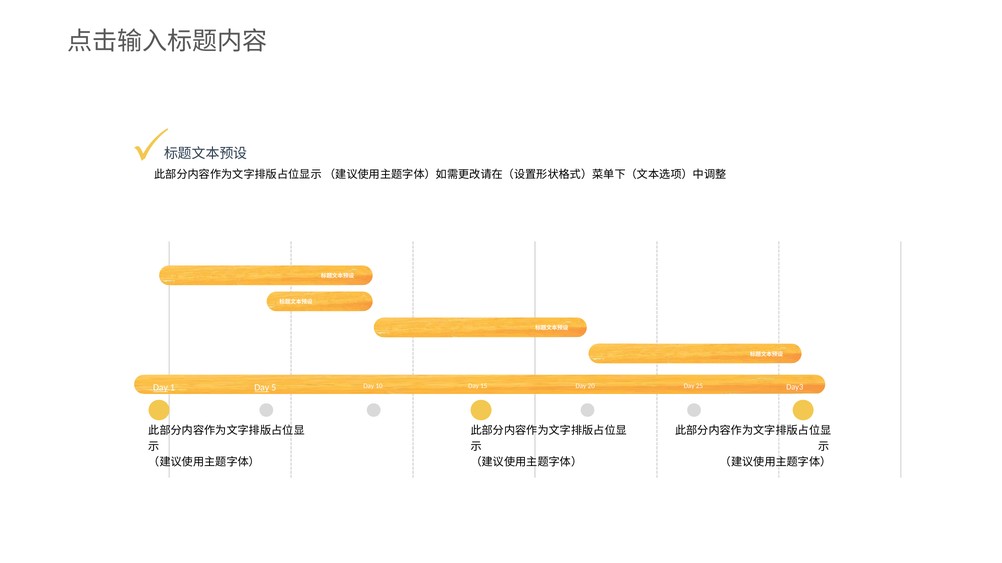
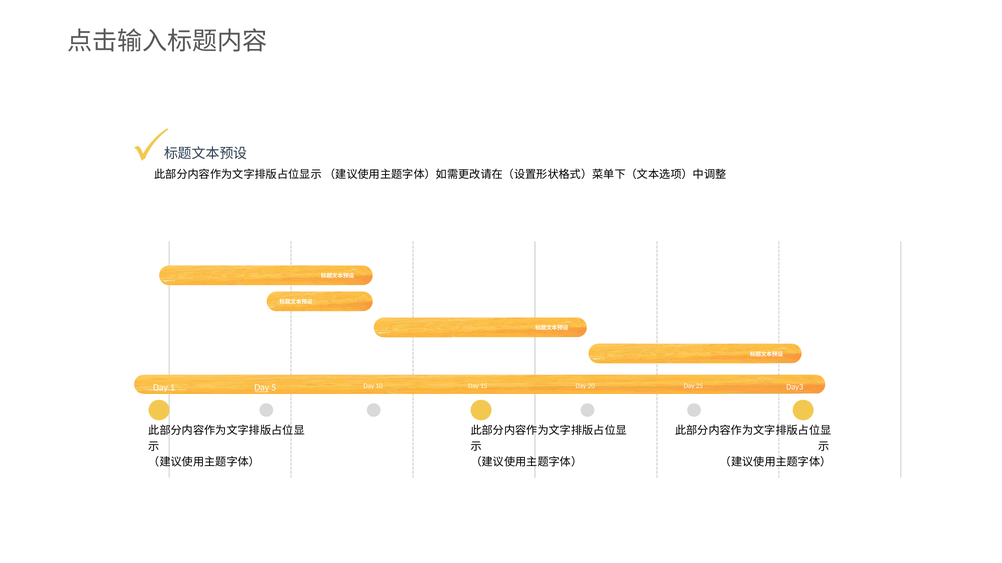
Day underline: present -> none (160, 388)
